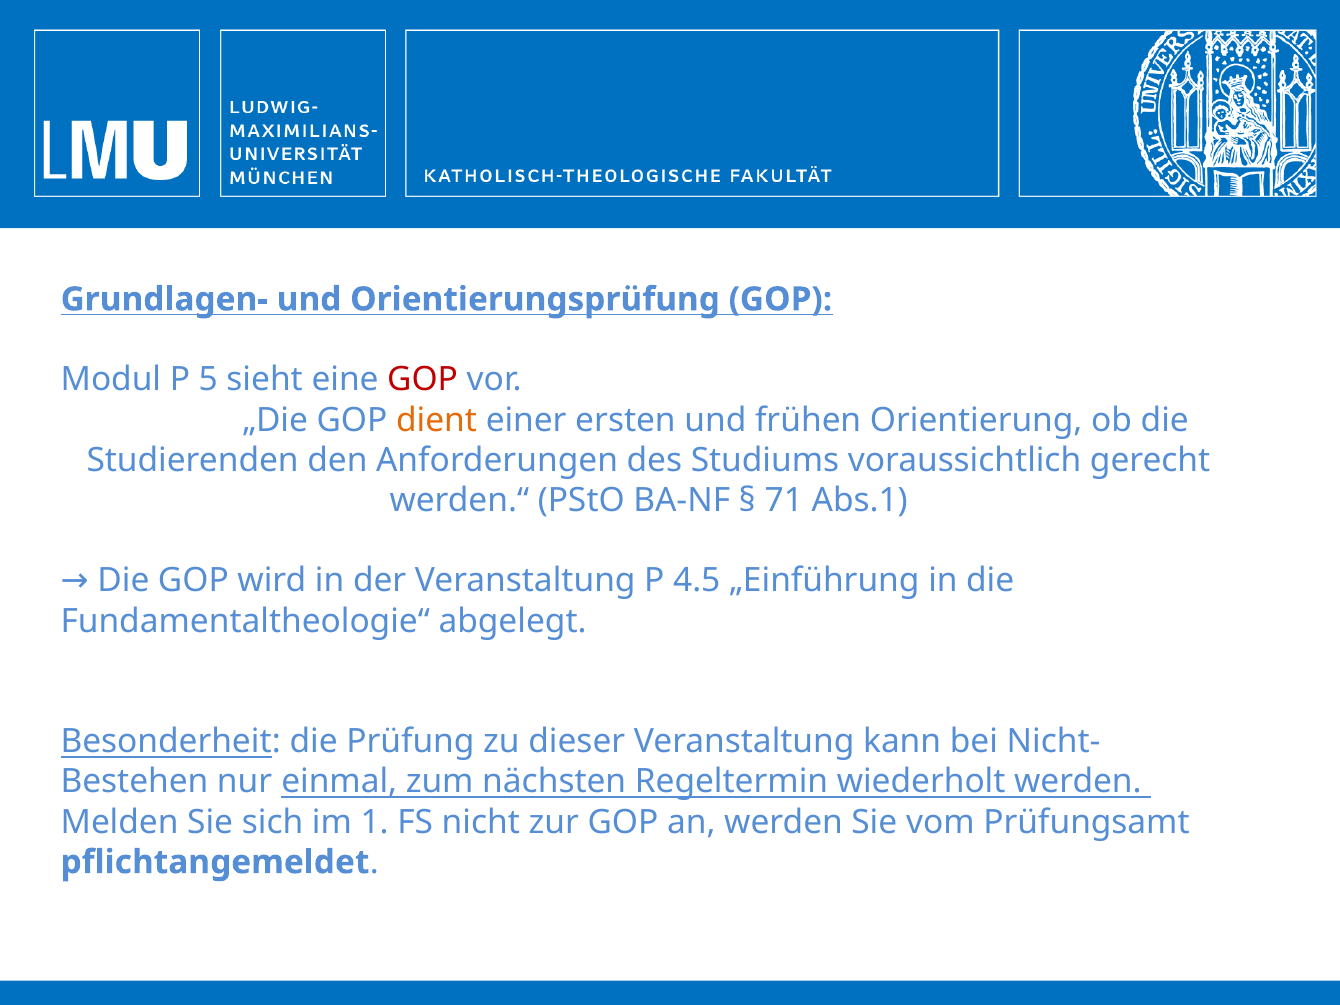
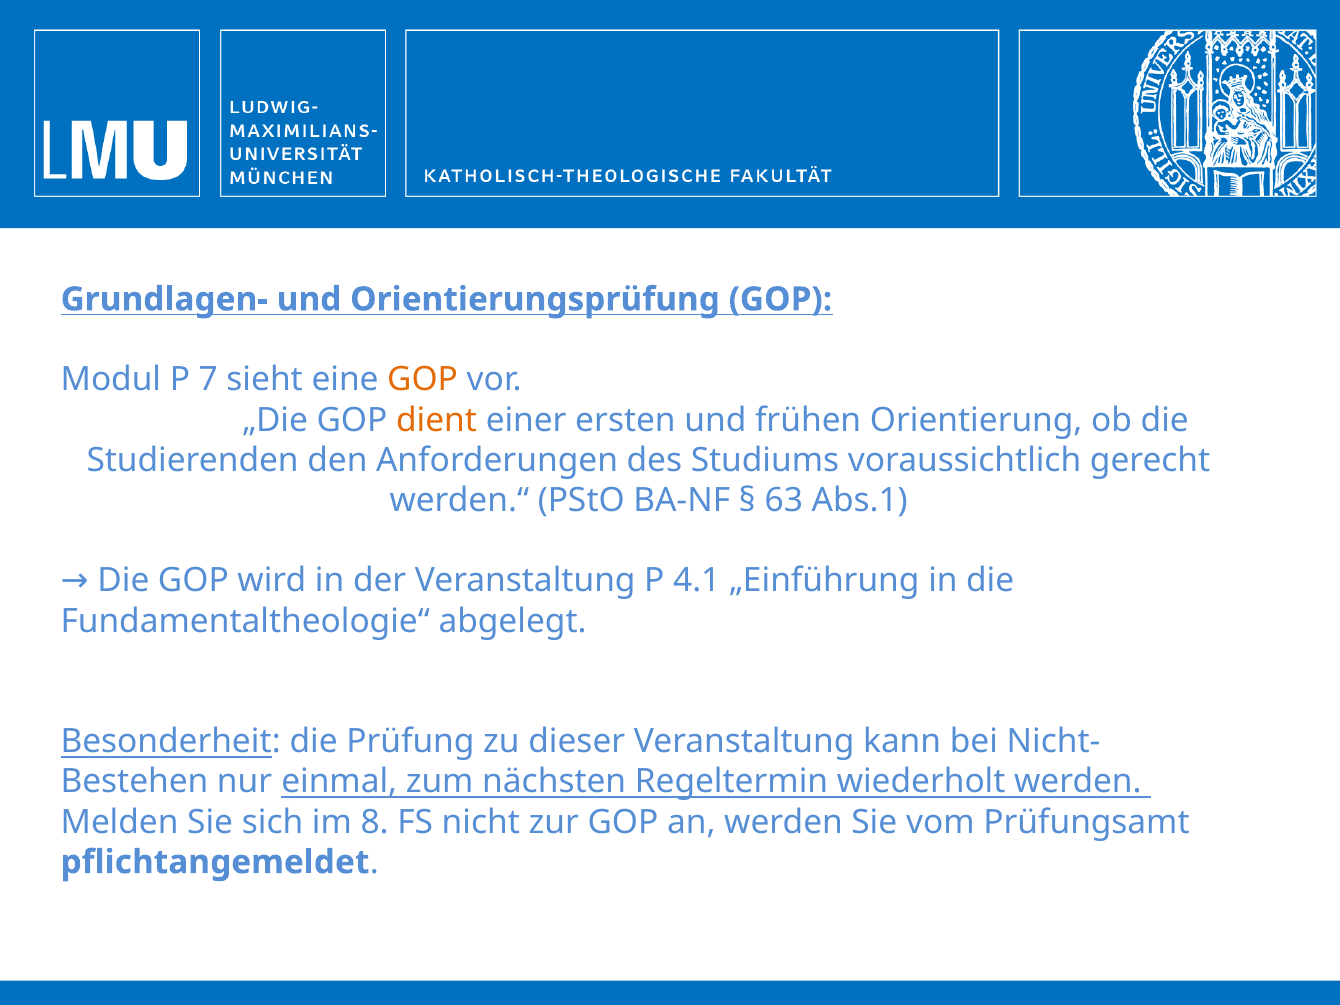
5: 5 -> 7 (208, 380)
GOP colour: red -> orange (423, 380)
71: 71 -> 63 (784, 500)
4.5: 4.5 -> 4.1 (697, 581)
1: 1 -> 8 (375, 822)
